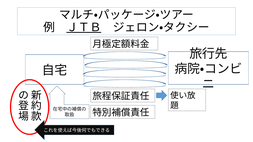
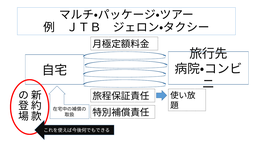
ＪＴＢ underline: present -> none (84, 28)
